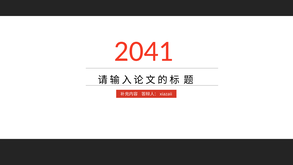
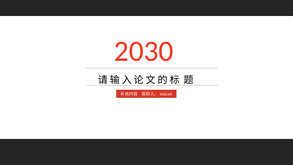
2041: 2041 -> 2030 (144, 51)
